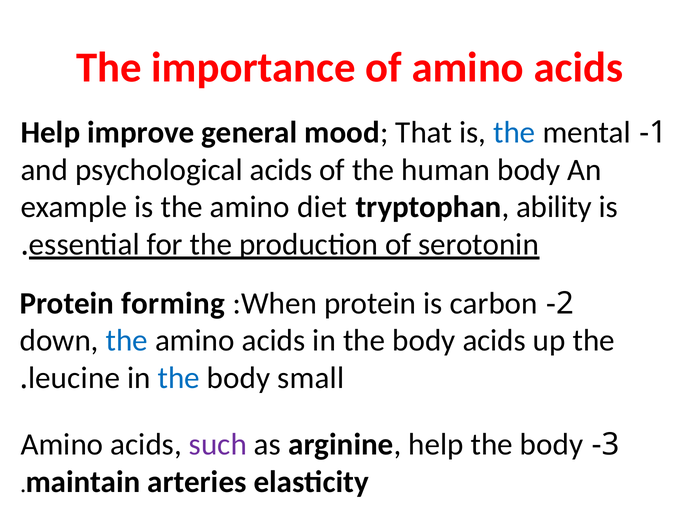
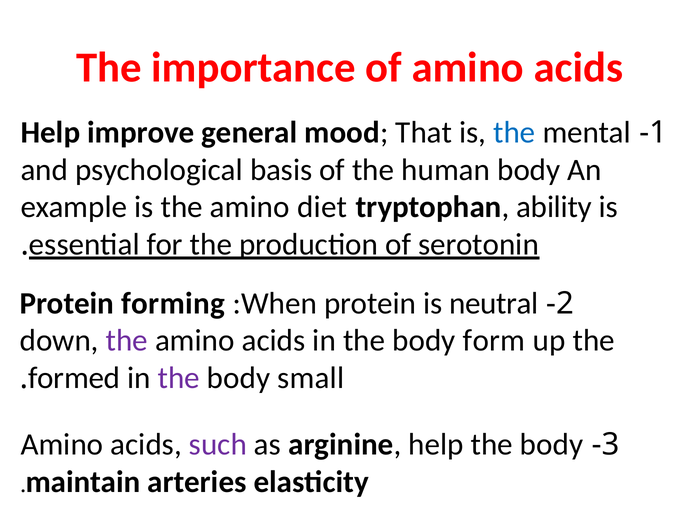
psychological acids: acids -> basis (281, 170)
carbon: carbon -> neutral (494, 303)
the colour: blue -> purple (127, 341)
body acids: acids -> form (494, 341)
leucine: leucine -> formed (74, 378)
the colour: blue -> purple (179, 378)
